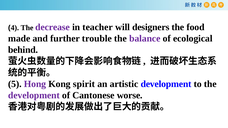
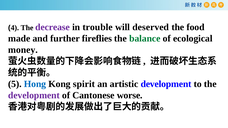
teacher: teacher -> trouble (98, 27)
designers: designers -> deserved (151, 27)
trouble: trouble -> fireflies (97, 38)
balance colour: purple -> green (145, 38)
behind: behind -> money (23, 50)
Hong colour: purple -> blue (35, 84)
